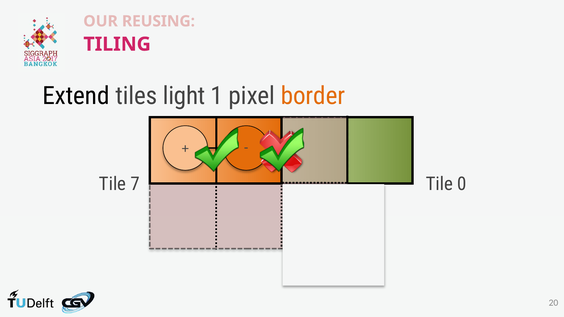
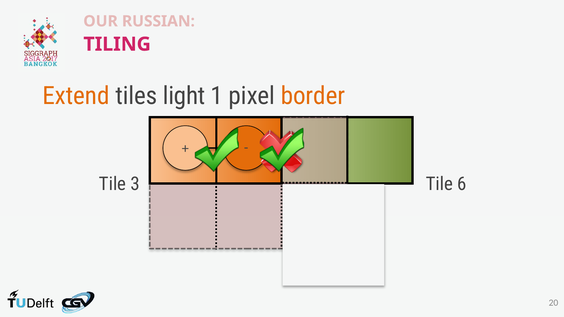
REUSING: REUSING -> RUSSIAN (158, 21)
Extend colour: black -> orange (76, 96)
7: 7 -> 3 (135, 184)
0: 0 -> 6 (462, 184)
